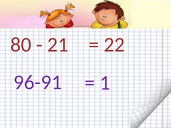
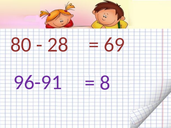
22: 22 -> 69 (114, 45)
21: 21 -> 28 (58, 45)
1: 1 -> 8 (105, 83)
